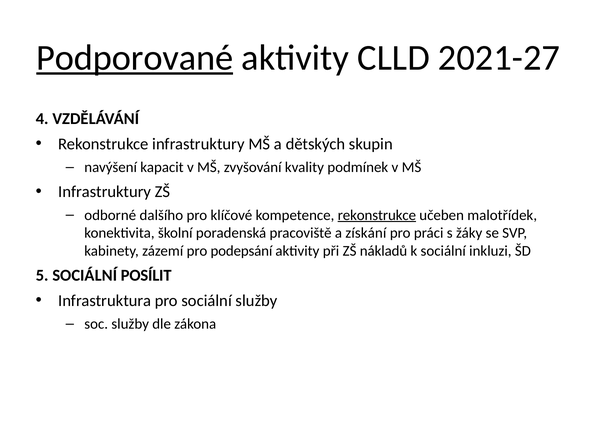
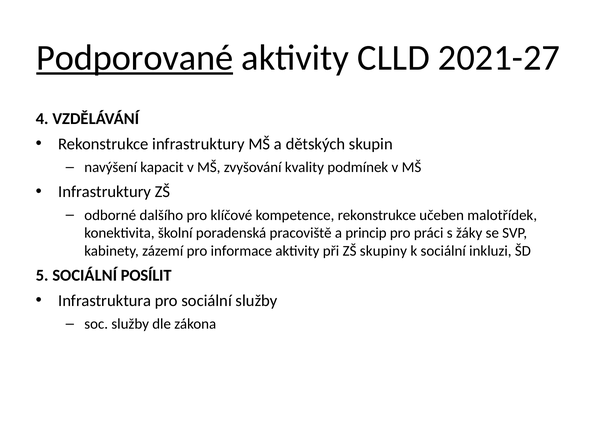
rekonstrukce underline: present -> none (377, 215)
získání: získání -> princip (366, 233)
podepsání: podepsání -> informace (241, 251)
nákladů: nákladů -> skupiny (383, 251)
